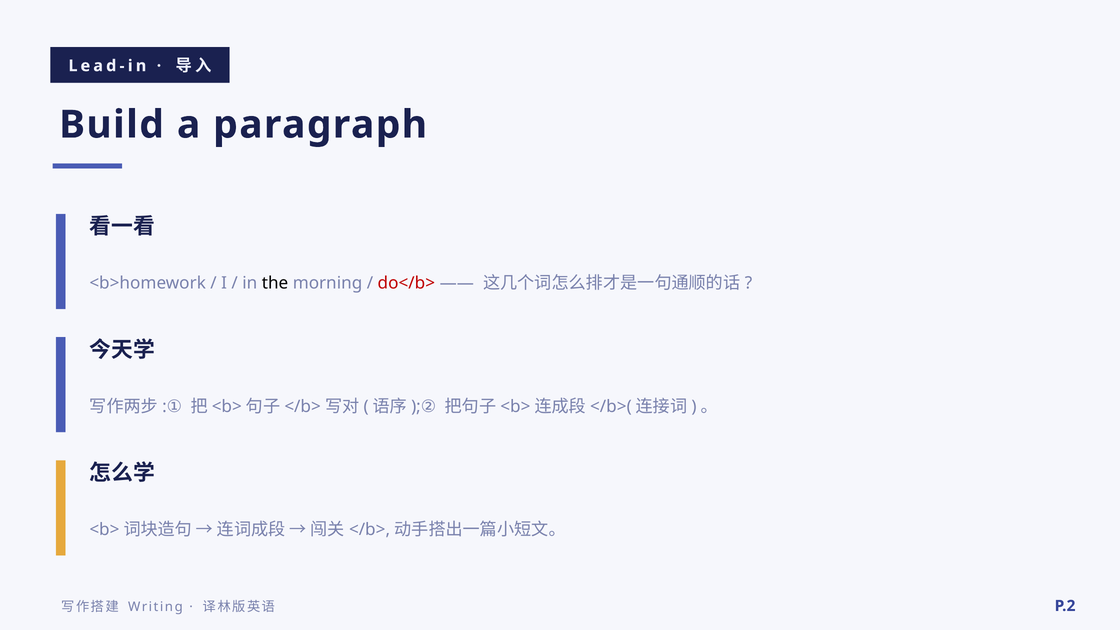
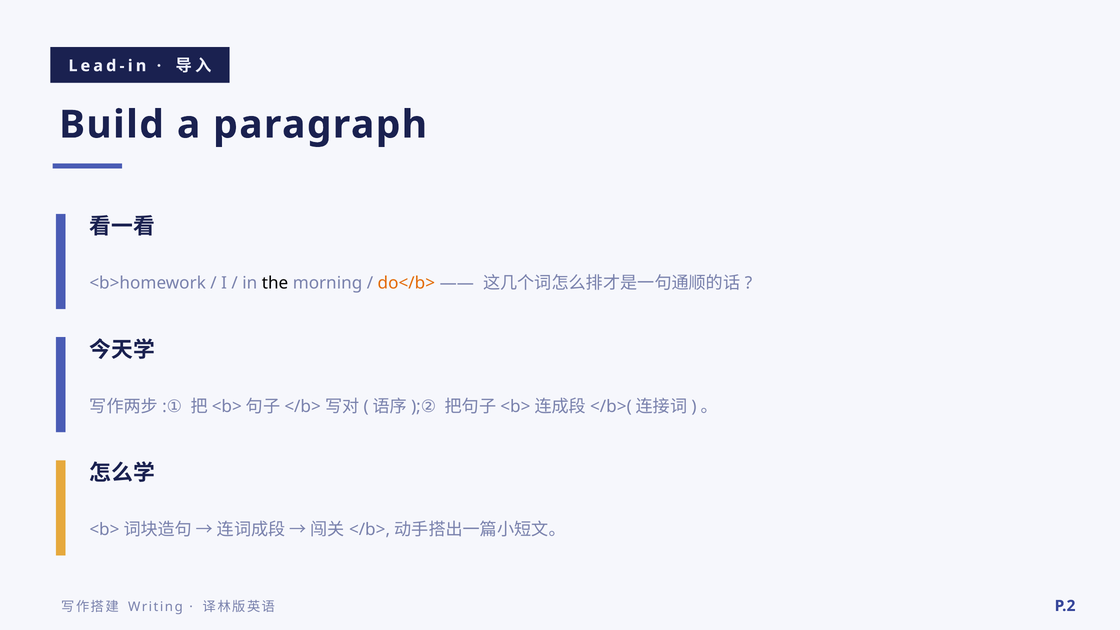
do</b> colour: red -> orange (406, 283)
